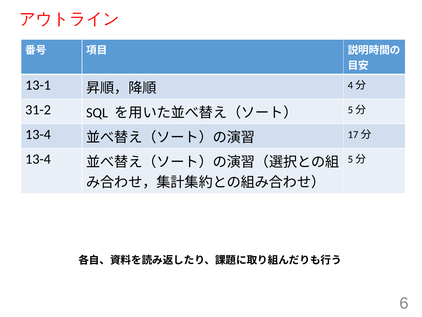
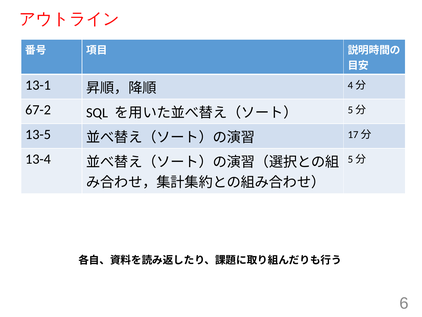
31-2: 31-2 -> 67-2 (38, 110)
13-4: 13-4 -> 13-5 (38, 134)
